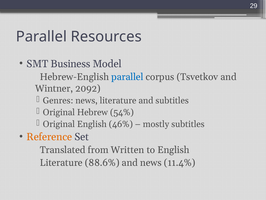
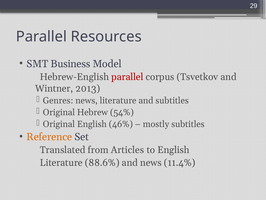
parallel colour: blue -> red (127, 77)
2092: 2092 -> 2013 (88, 88)
Written: Written -> Articles (127, 150)
